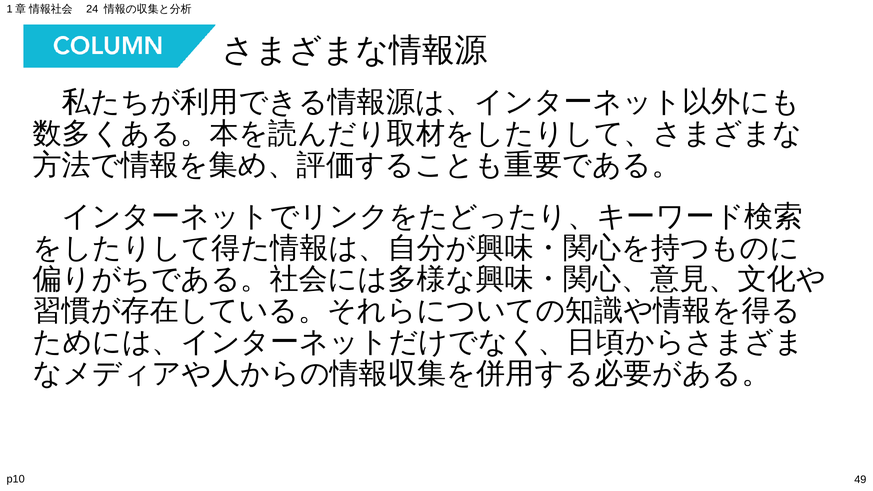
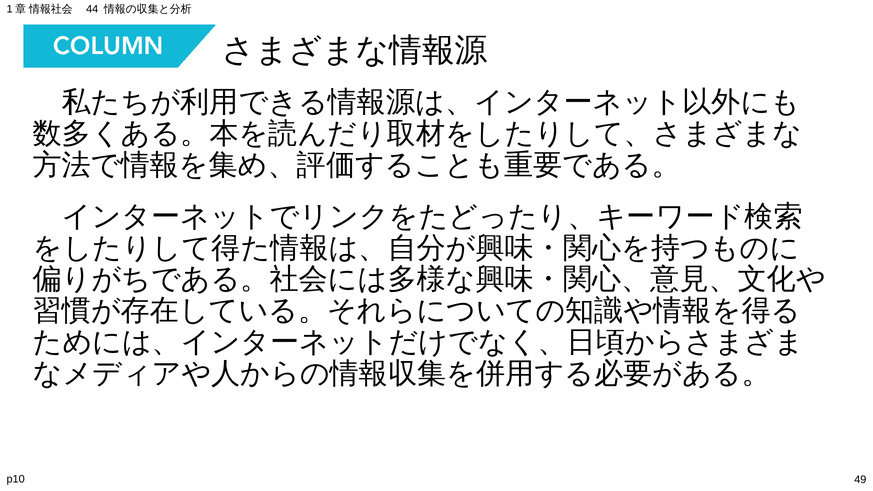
24: 24 -> 44 (92, 9)
